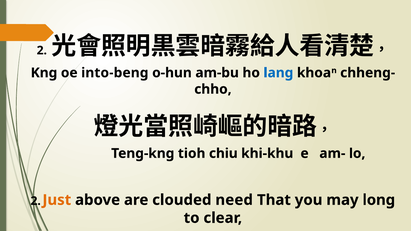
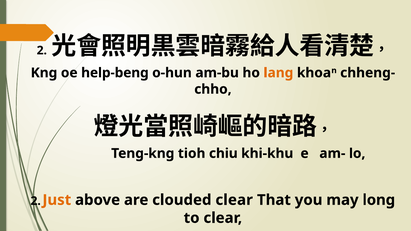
into-beng: into-beng -> help-beng (115, 73)
lang colour: blue -> orange (278, 73)
clouded need: need -> clear (234, 200)
